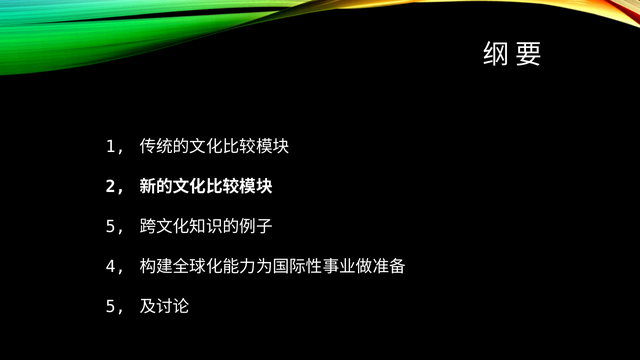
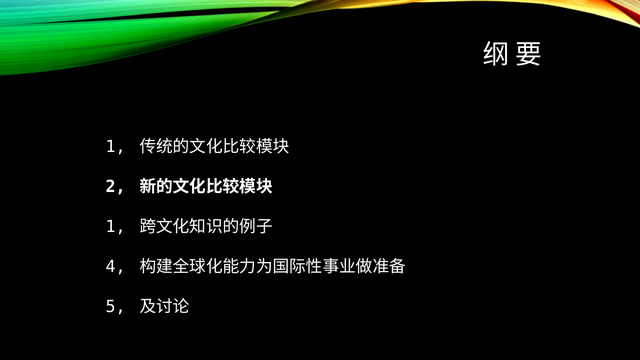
5: 5 -> 1 (116, 227)
